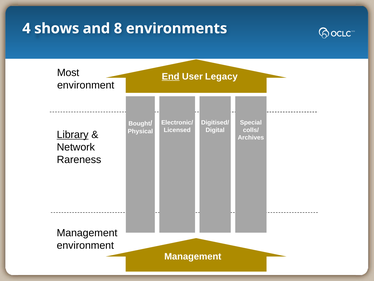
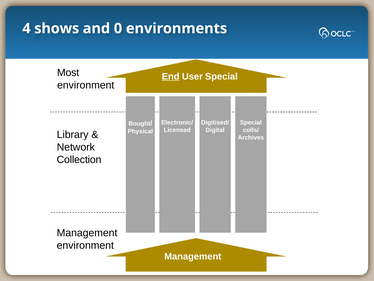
8: 8 -> 0 (118, 28)
User Legacy: Legacy -> Special (221, 76)
Library underline: present -> none (73, 135)
Rareness: Rareness -> Collection (79, 159)
